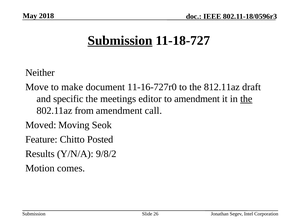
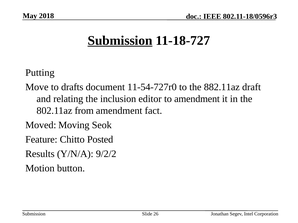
Neither: Neither -> Putting (40, 73)
make: make -> drafts (72, 87)
11-16-727r0: 11-16-727r0 -> 11-54-727r0 (152, 87)
812.11az: 812.11az -> 882.11az (222, 87)
specific: specific -> relating (68, 99)
meetings: meetings -> inclusion (118, 99)
the underline: present -> none (246, 99)
call: call -> fact (153, 111)
9/8/2: 9/8/2 -> 9/2/2 (106, 154)
comes: comes -> button (71, 169)
